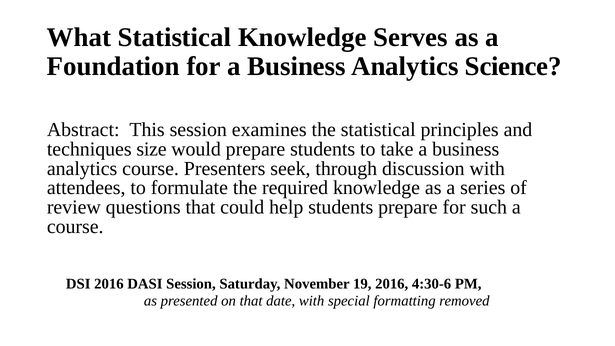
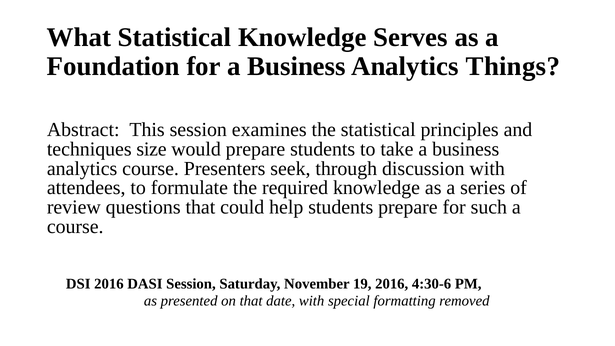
Science: Science -> Things (513, 66)
